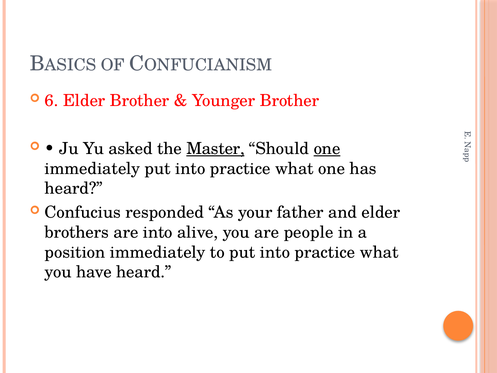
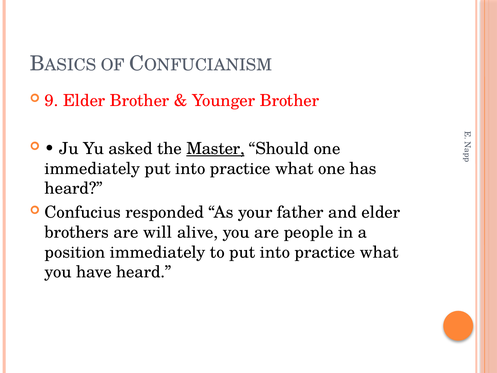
6: 6 -> 9 (52, 101)
one underline: present -> none (327, 149)
are into: into -> will (158, 232)
